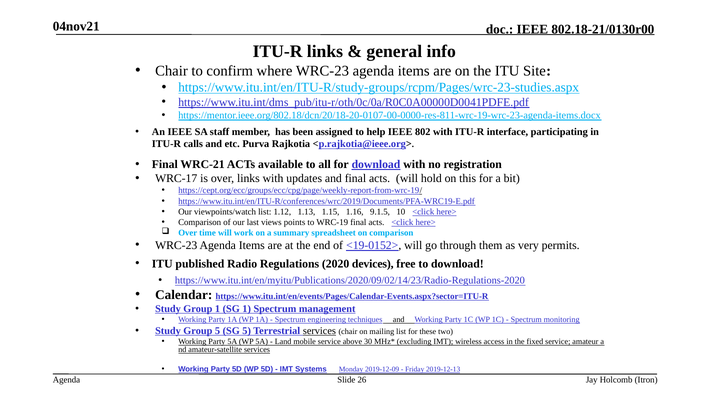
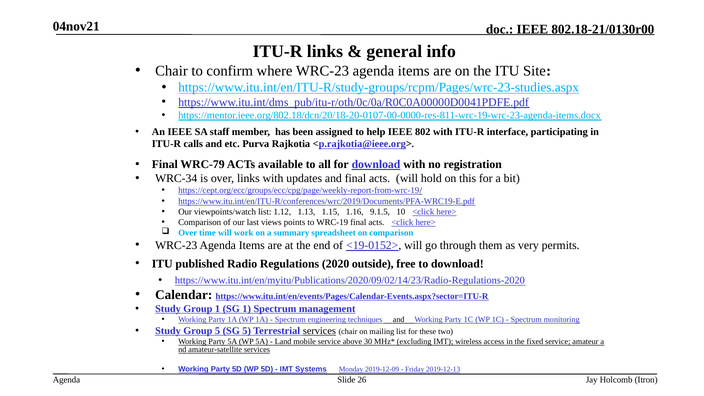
WRC-21: WRC-21 -> WRC-79 (203, 164)
WRC-17: WRC-17 -> WRC-34 (176, 178)
devices: devices -> outside (373, 264)
